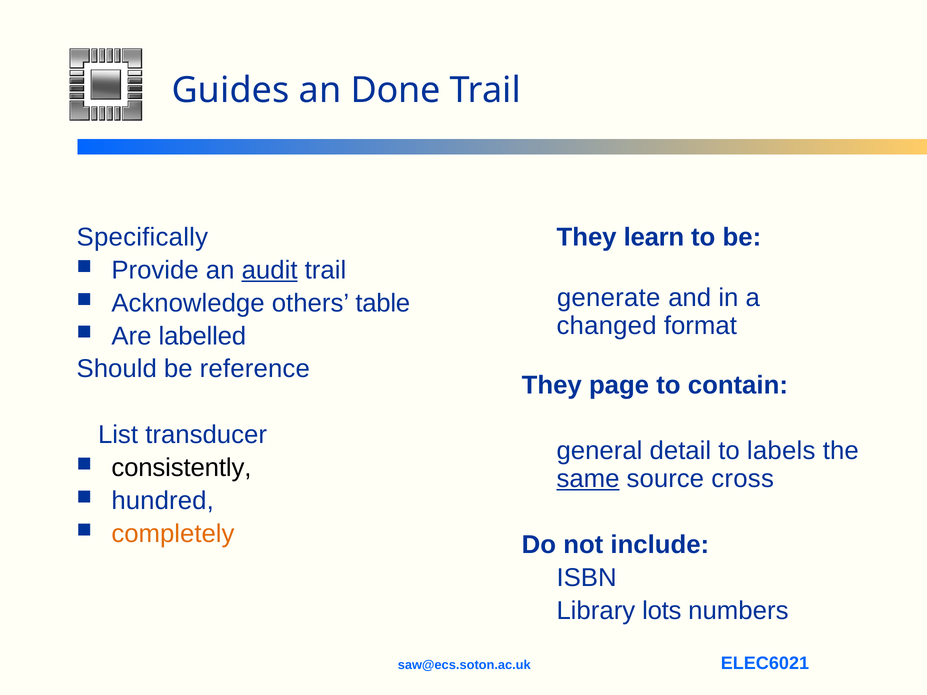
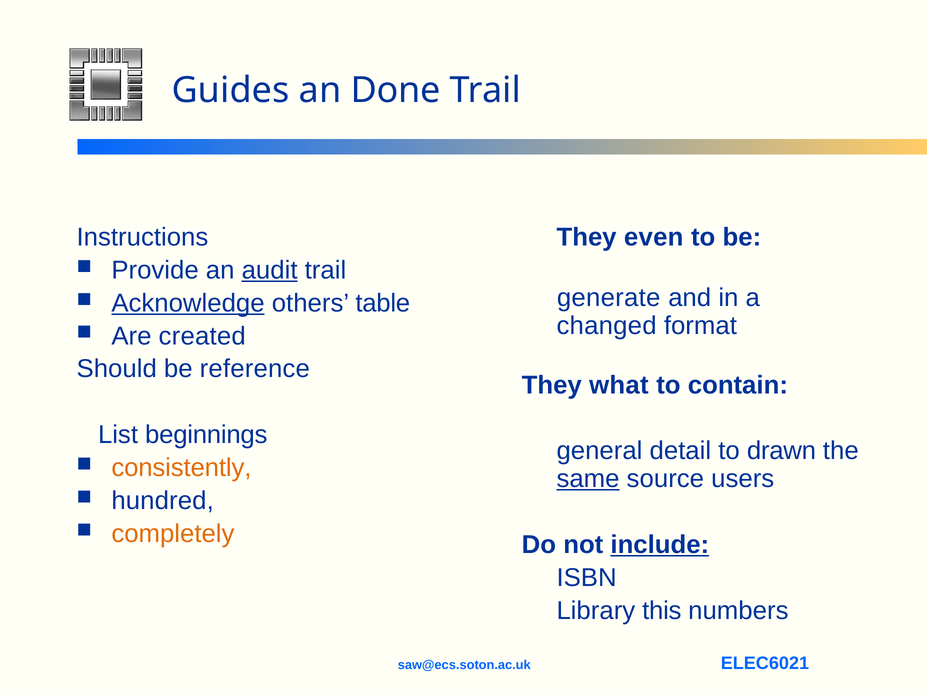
Specifically: Specifically -> Instructions (142, 237)
learn: learn -> even (654, 237)
Acknowledge underline: none -> present (188, 303)
labelled: labelled -> created (202, 336)
page: page -> what (619, 385)
transducer: transducer -> beginnings (206, 435)
labels: labels -> drawn (781, 451)
consistently colour: black -> orange (181, 468)
cross: cross -> users (743, 479)
include underline: none -> present (660, 545)
lots: lots -> this (662, 611)
